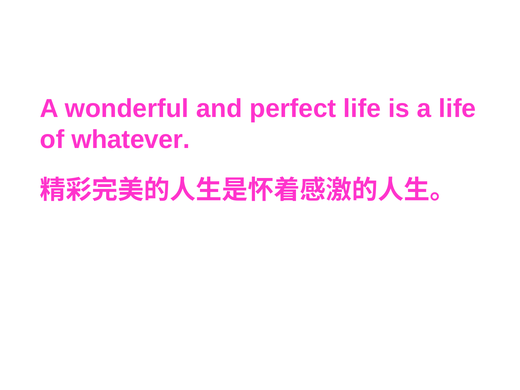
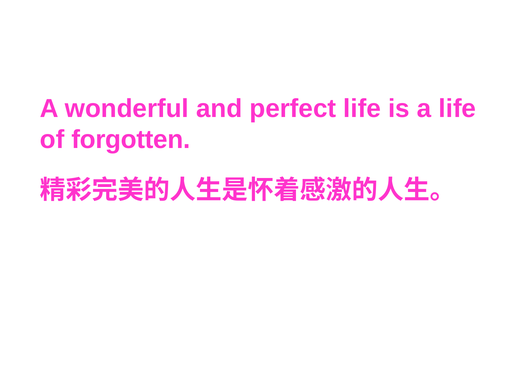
whatever: whatever -> forgotten (131, 140)
